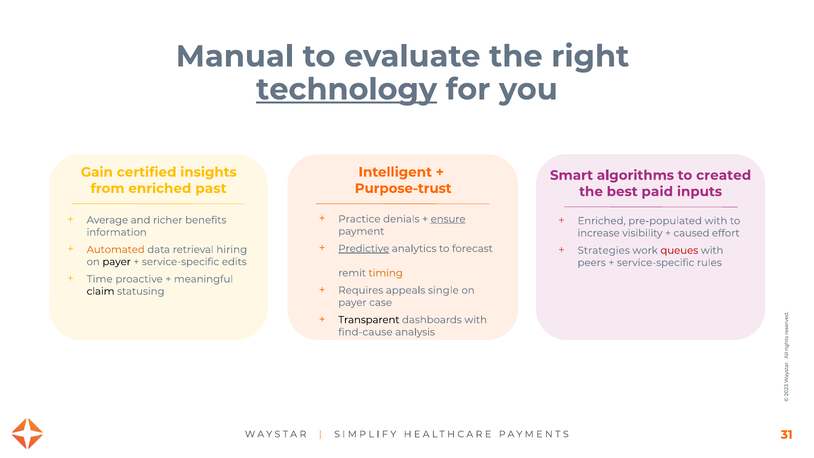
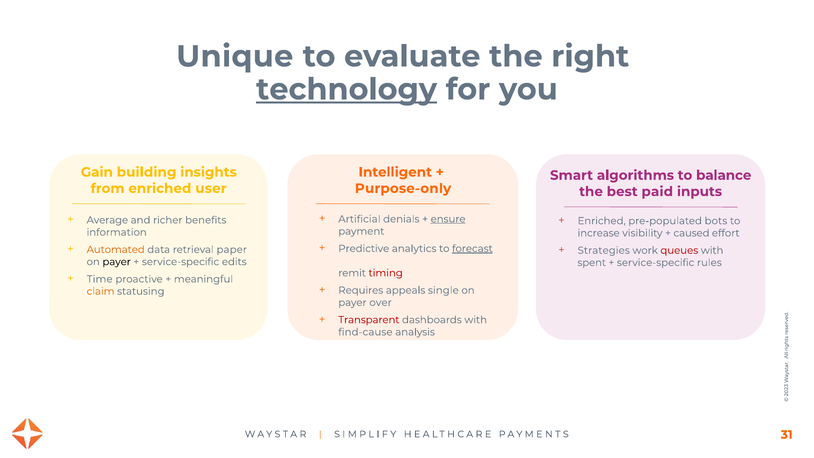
Manual: Manual -> Unique (235, 56)
certified: certified -> building (147, 172)
created: created -> balance (724, 175)
past: past -> user (211, 188)
Purpose-trust: Purpose-trust -> Purpose-only (403, 188)
Practice: Practice -> Artificial (359, 219)
pre-populated with: with -> bots (716, 221)
Predictive underline: present -> none (364, 249)
forecast underline: none -> present (472, 249)
hiring: hiring -> paper (232, 250)
peers: peers -> spent (592, 263)
timing colour: orange -> red (386, 273)
claim colour: black -> orange (101, 291)
case: case -> over (381, 302)
Transparent colour: black -> red (369, 320)
